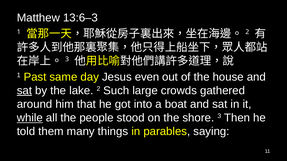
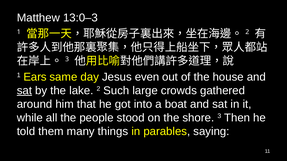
13:6–3: 13:6–3 -> 13:0–3 (80, 18)
Past: Past -> Ears (35, 77)
while underline: present -> none (30, 118)
